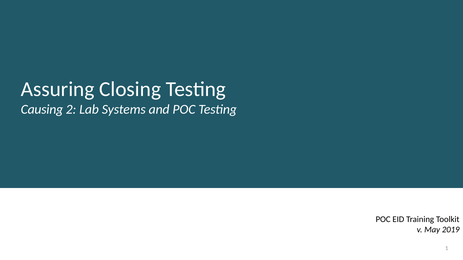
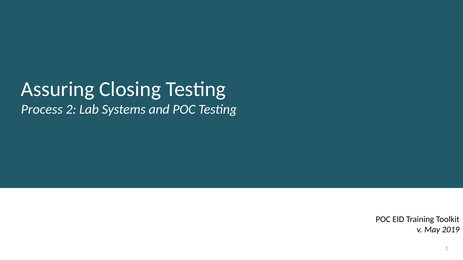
Causing: Causing -> Process (42, 110)
